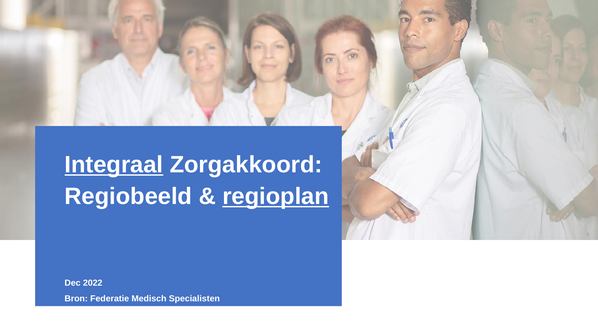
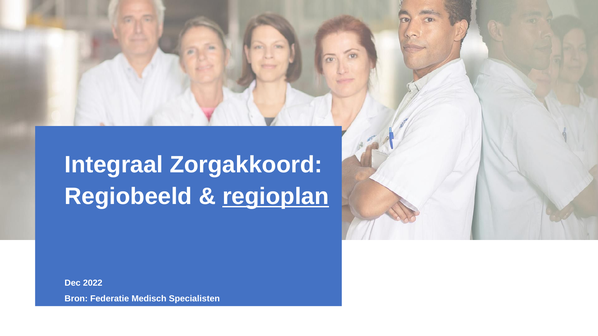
Integraal underline: present -> none (114, 165)
